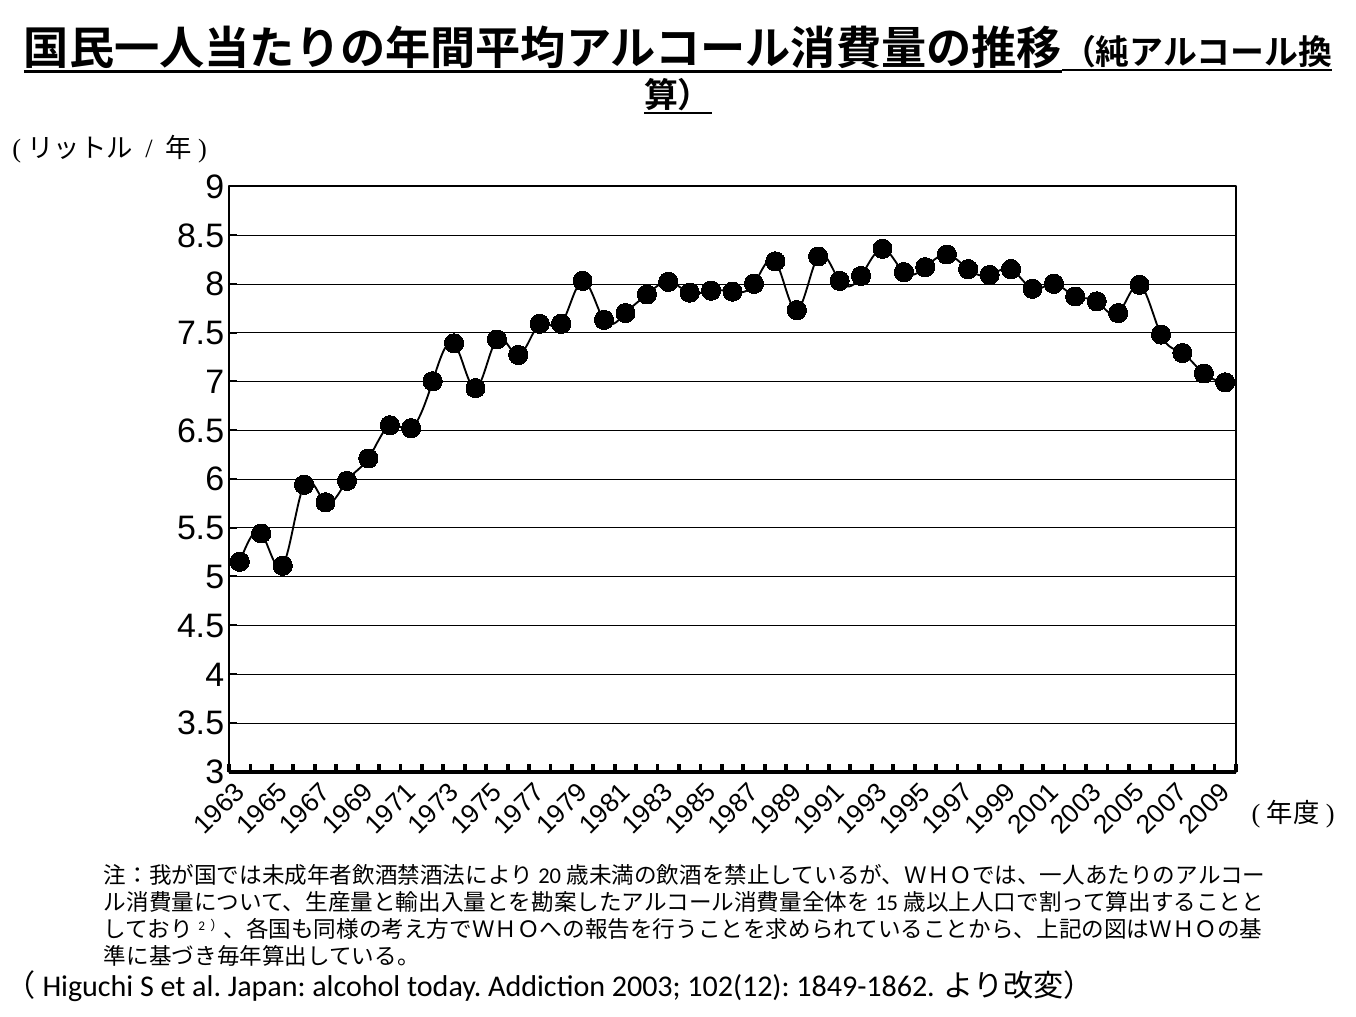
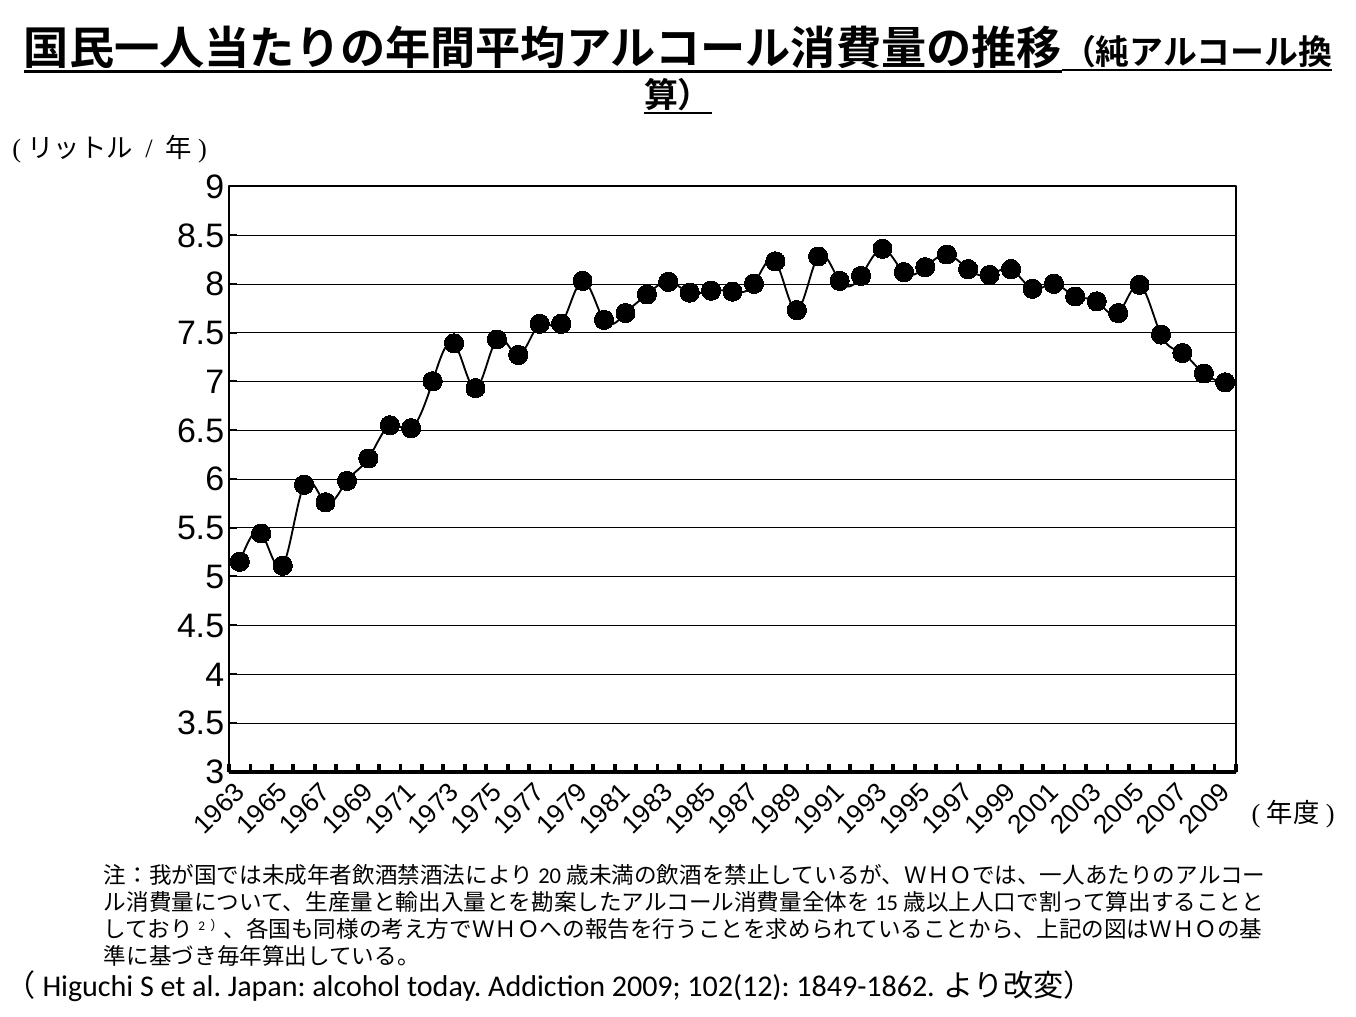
2003: 2003 -> 2009 (646, 987)
